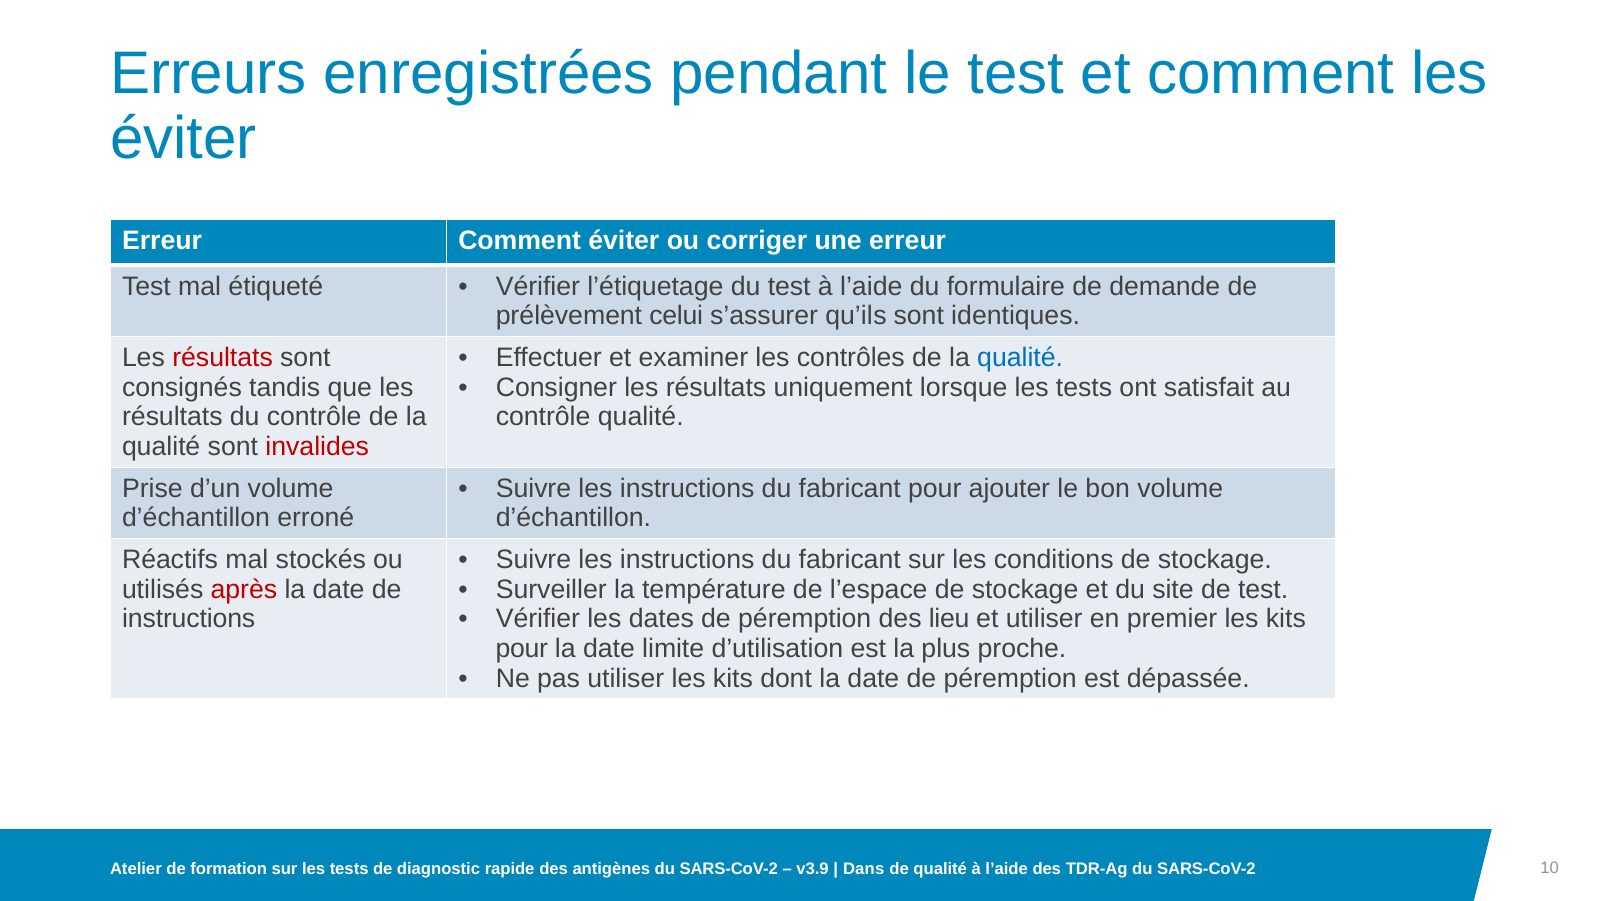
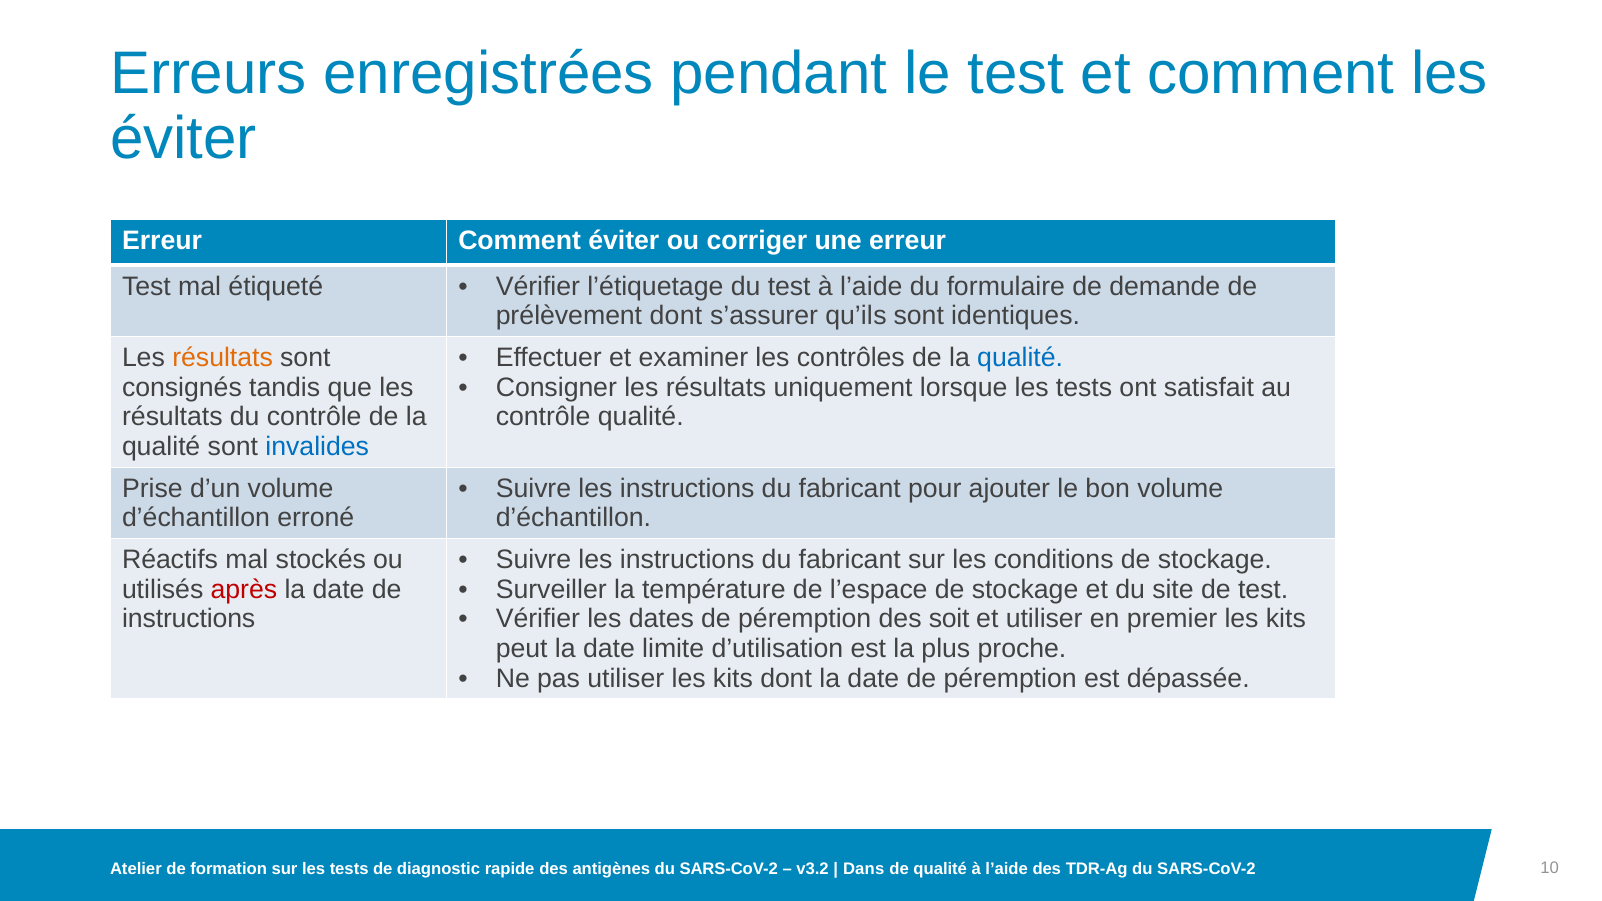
prélèvement celui: celui -> dont (676, 316)
résultats colour: red -> orange (223, 358)
invalides colour: red -> blue (317, 447)
lieu: lieu -> soit (949, 619)
pour: pour -> peut (522, 649)
v3.9: v3.9 -> v3.2 (813, 869)
